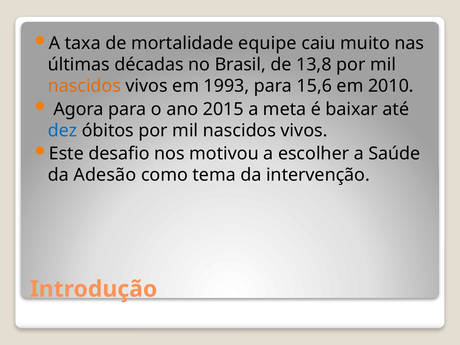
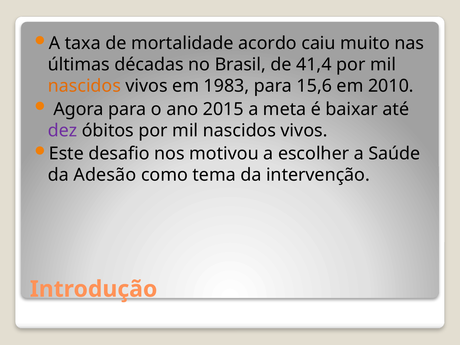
equipe: equipe -> acordo (268, 43)
13,8: 13,8 -> 41,4 (314, 65)
1993: 1993 -> 1983 (226, 86)
dez colour: blue -> purple (63, 131)
